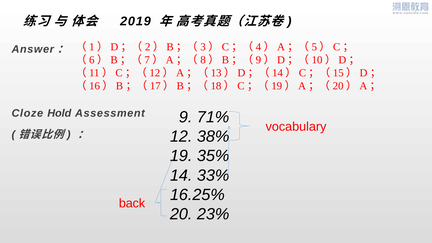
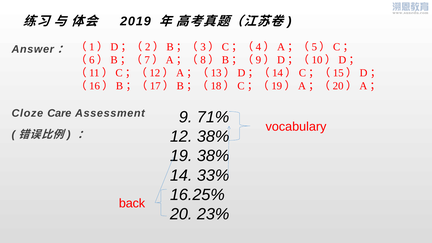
Hold: Hold -> Care (59, 113)
19 35%: 35% -> 38% (213, 156)
